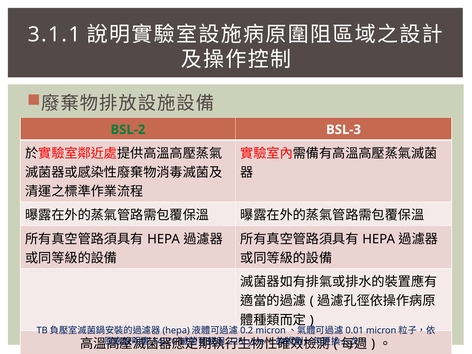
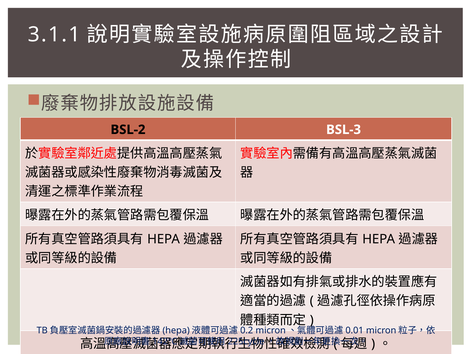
BSL-2 colour: green -> black (128, 130)
